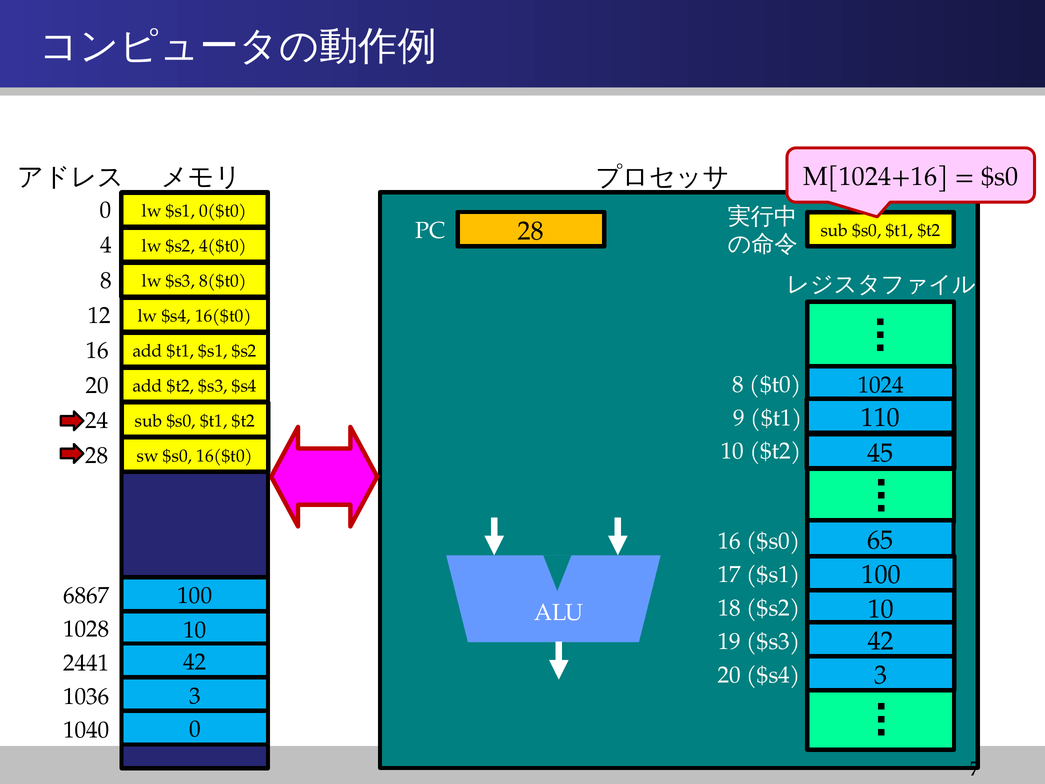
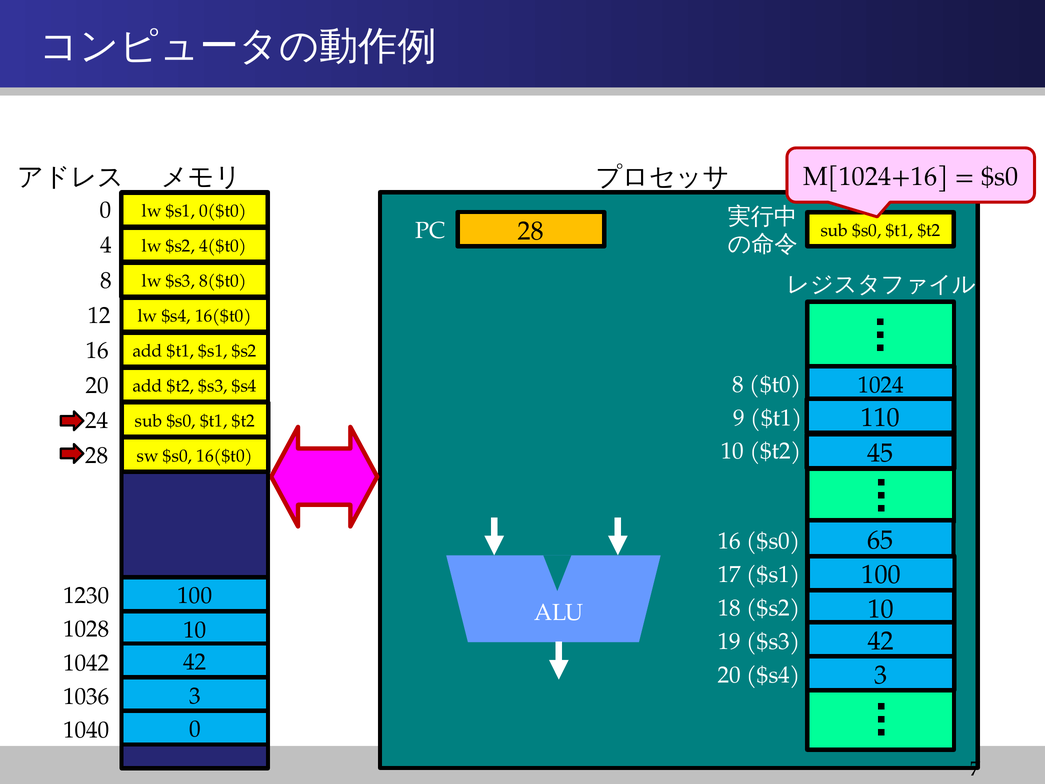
6867: 6867 -> 1230 (86, 595)
2441: 2441 -> 1042 (86, 663)
